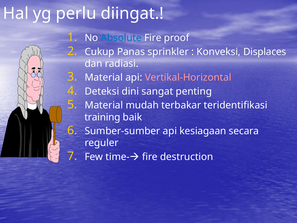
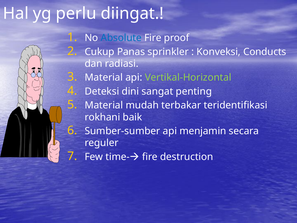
Displaces: Displaces -> Conducts (265, 52)
Vertikal-Horizontal colour: pink -> light green (188, 77)
training: training -> rokhani (102, 117)
kesiagaan: kesiagaan -> menjamin (203, 131)
